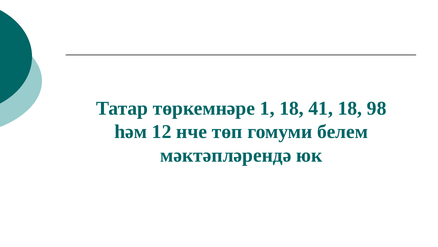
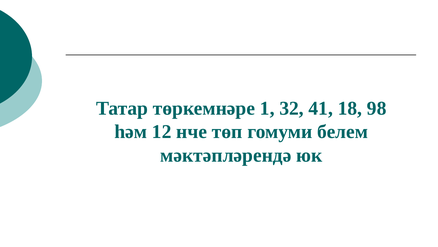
1 18: 18 -> 32 (292, 108)
